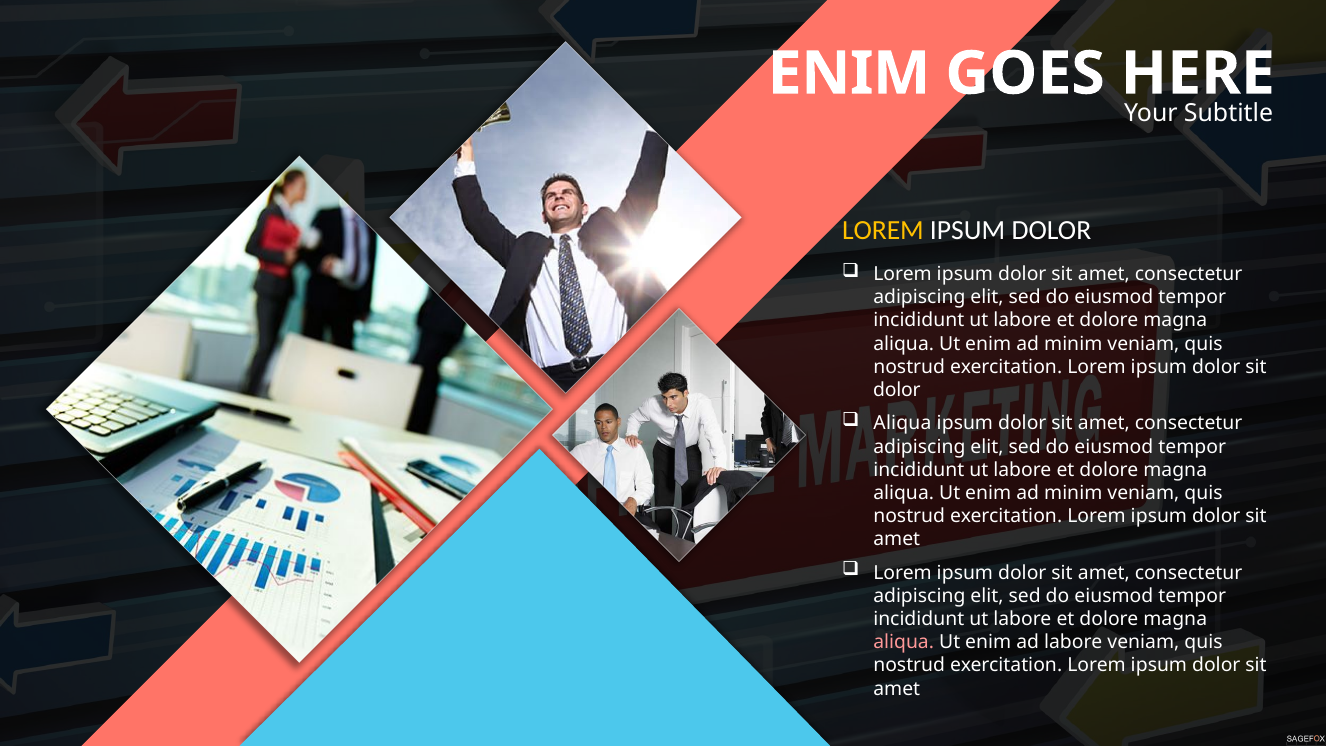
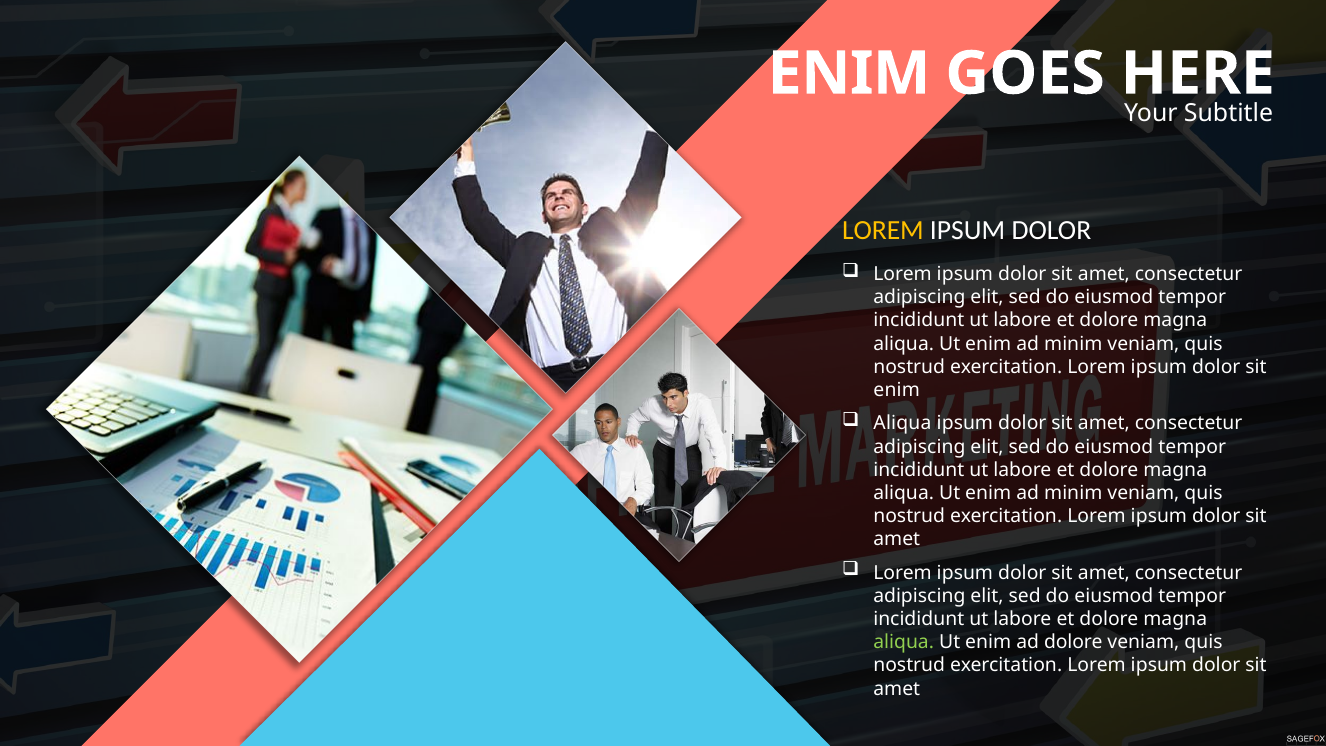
dolor: dolor -> enim (897, 390)
aliqua colour: pink -> light green (904, 642)
ad labore: labore -> dolore (1073, 642)
